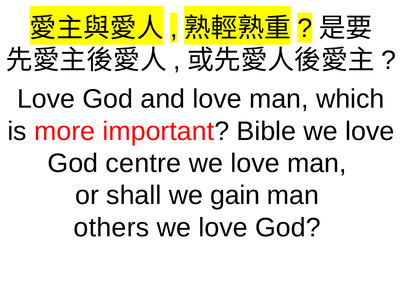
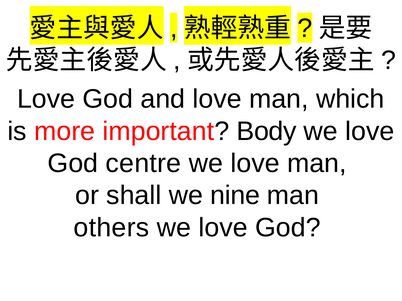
Bible: Bible -> Body (267, 131)
gain: gain -> nine (235, 196)
